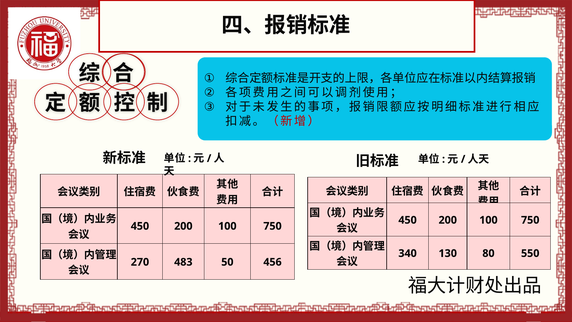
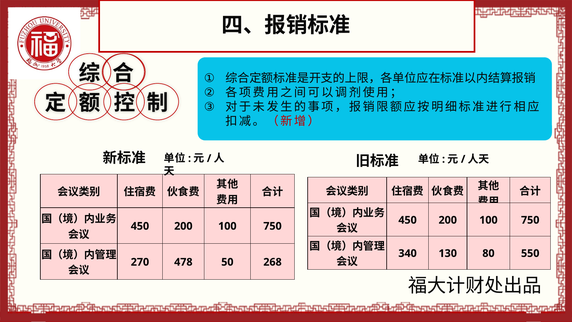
483: 483 -> 478 (183, 262)
456: 456 -> 268 (273, 262)
